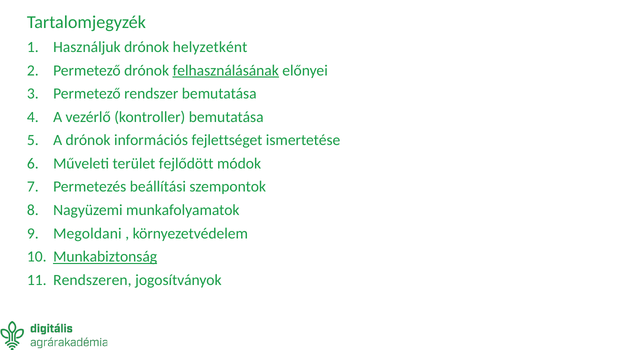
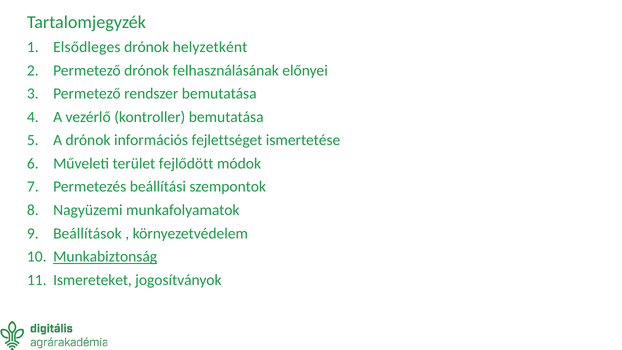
Használjuk: Használjuk -> Elsődleges (87, 47)
felhasználásának underline: present -> none (226, 70)
Megoldani: Megoldani -> Beállítások (87, 233)
Rendszeren: Rendszeren -> Ismereteket (92, 280)
